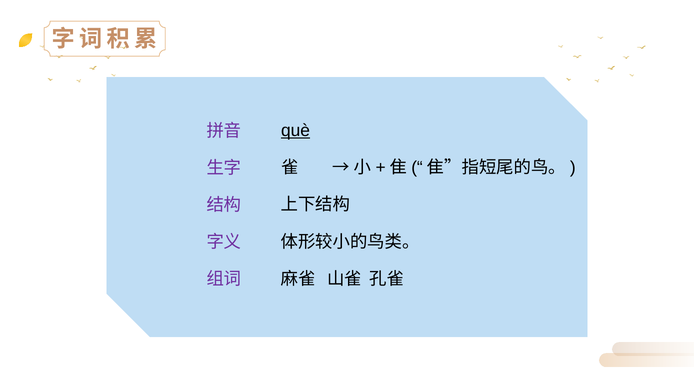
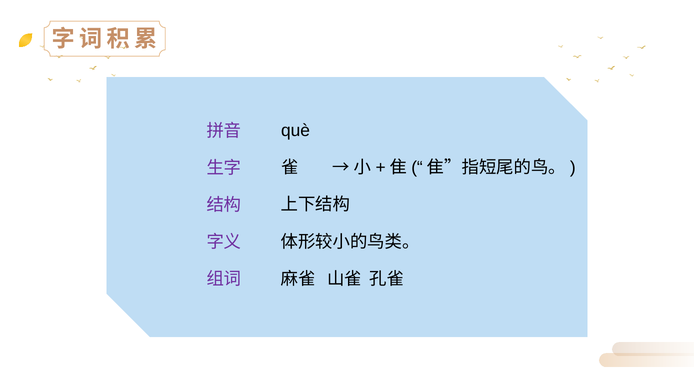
què underline: present -> none (295, 131)
